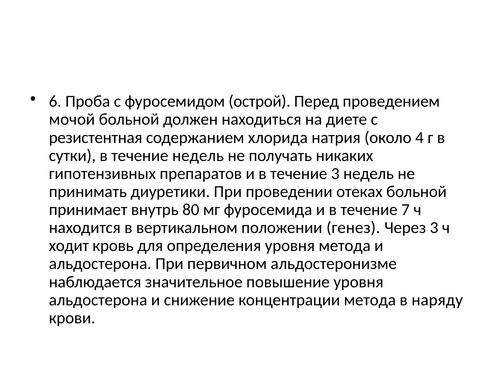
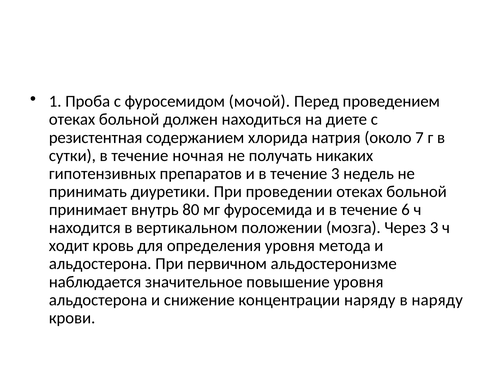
6: 6 -> 1 (55, 101)
острой: острой -> мочой (259, 101)
мочой: мочой -> отеках (72, 119)
4: 4 -> 7 (419, 137)
течение недель: недель -> ночная (198, 155)
7: 7 -> 6 (406, 210)
генез: генез -> мозга (353, 228)
концентрации метода: метода -> наряду (370, 300)
